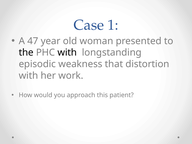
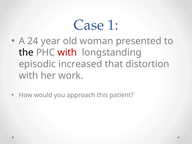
47: 47 -> 24 (33, 41)
with colour: black -> red (67, 53)
weakness: weakness -> increased (80, 64)
